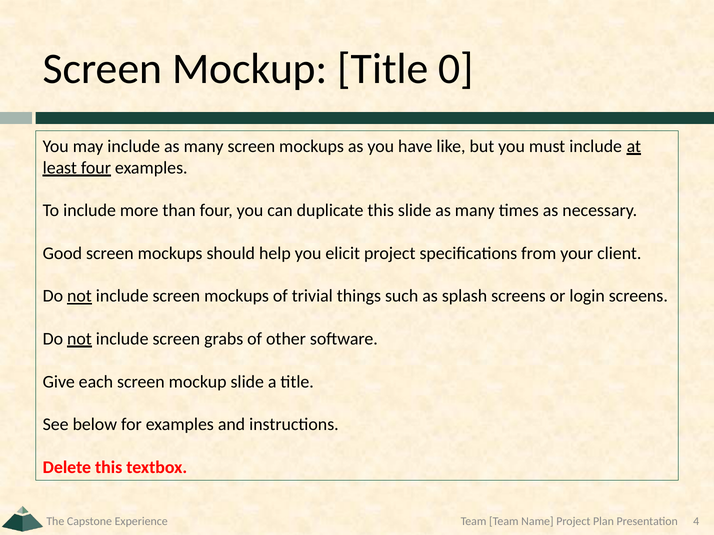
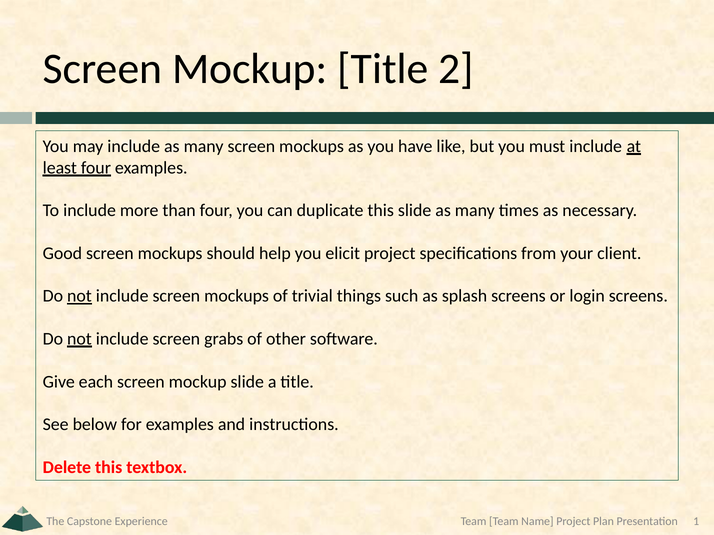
0: 0 -> 2 (456, 69)
4: 4 -> 1 (696, 522)
